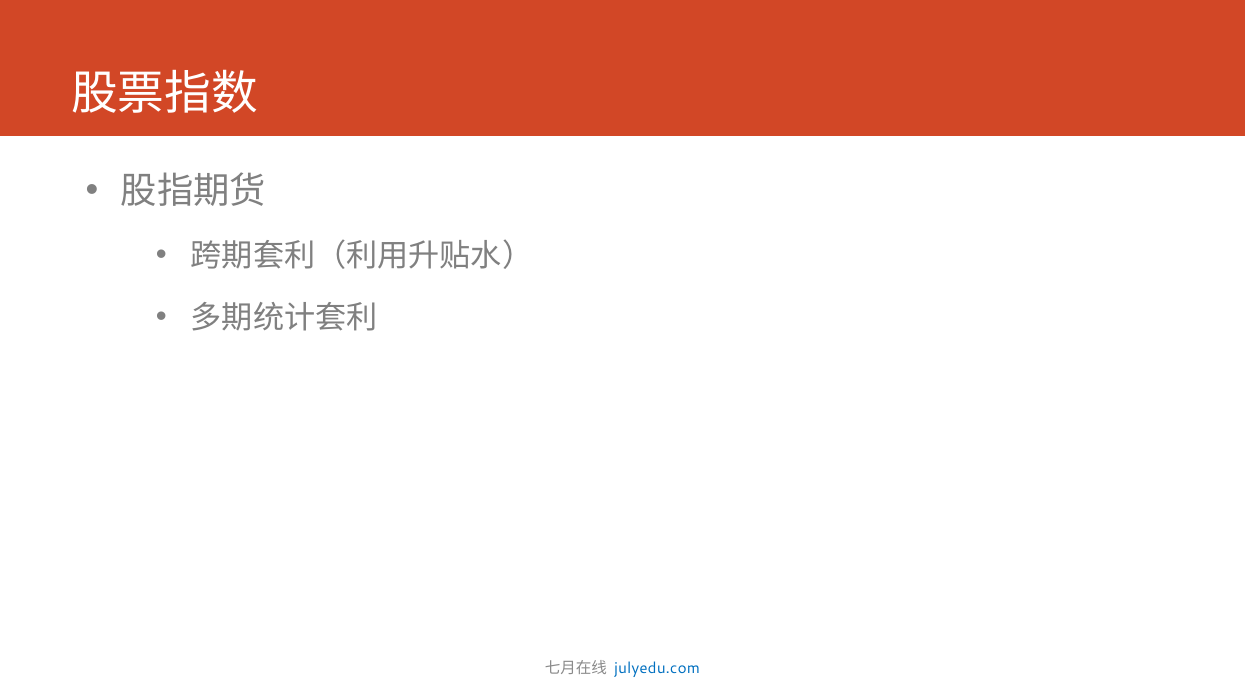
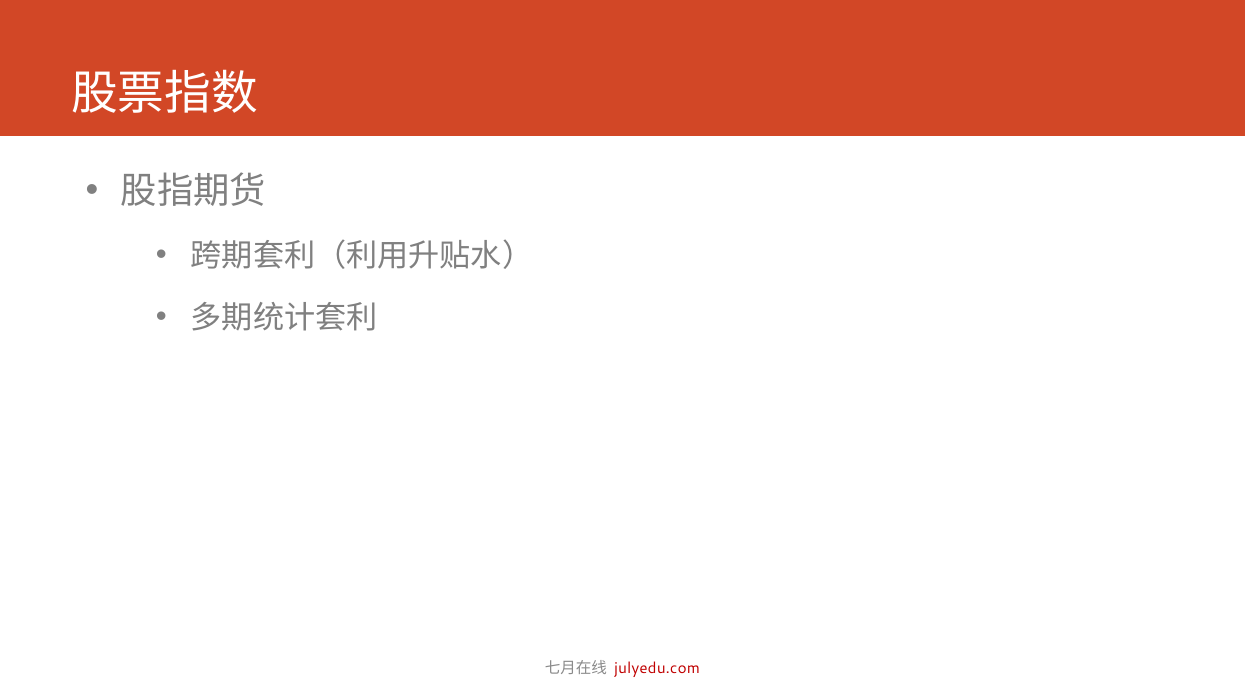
julyedu.com colour: blue -> red (657, 669)
